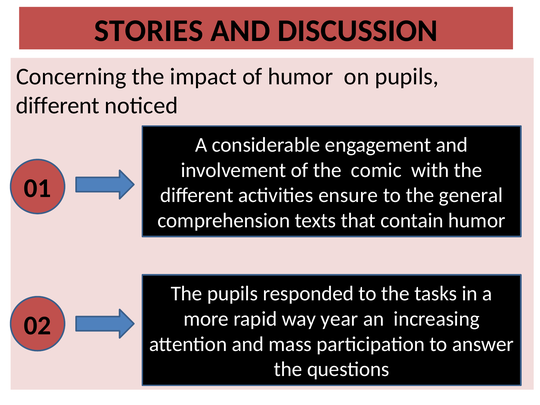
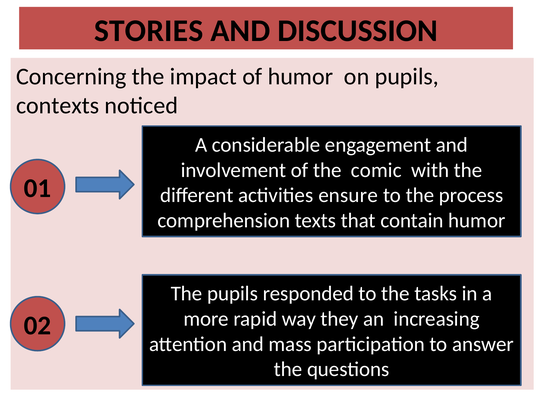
different: different -> contexts (58, 106)
general: general -> process (471, 195)
year: year -> they (340, 319)
